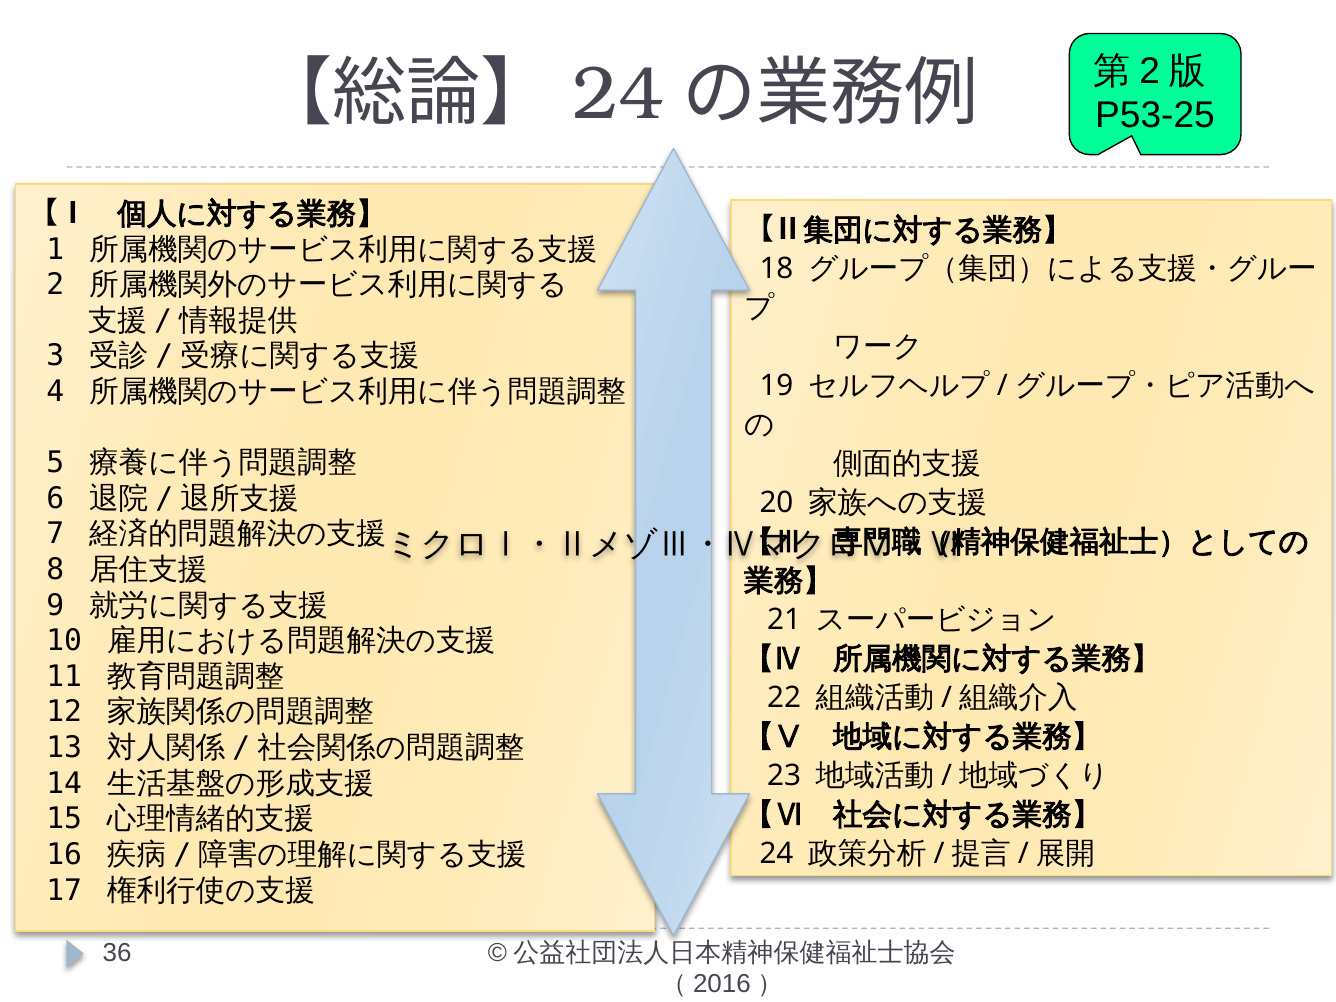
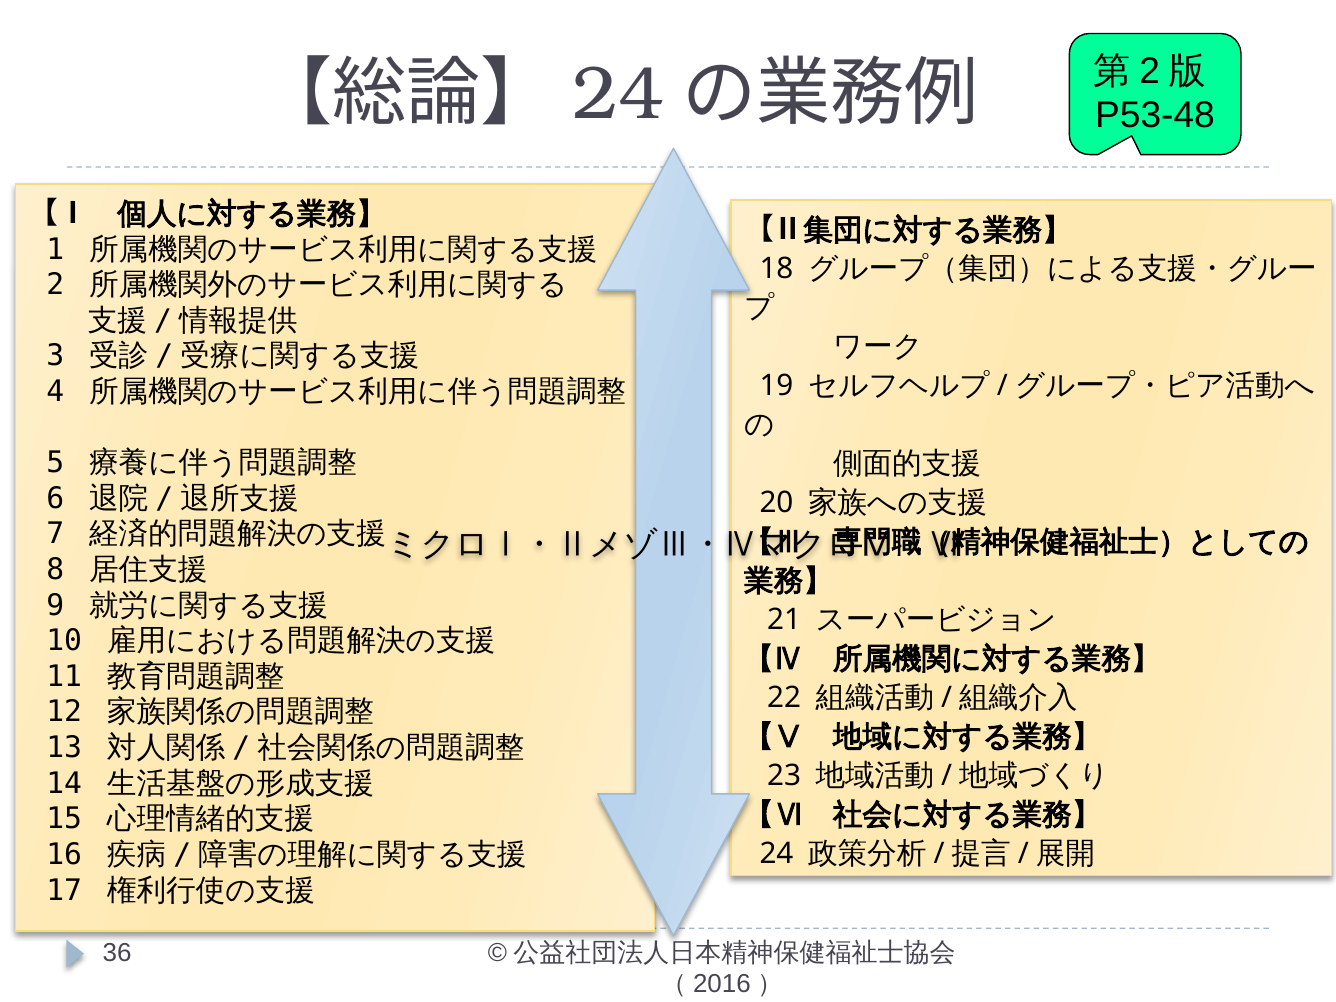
P53-25: P53-25 -> P53-48 (1155, 115)
